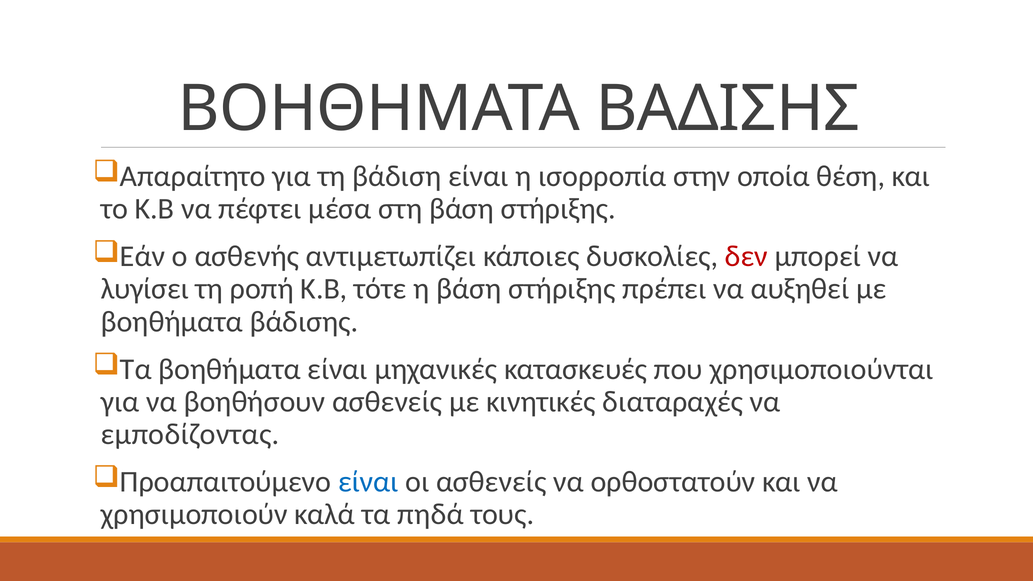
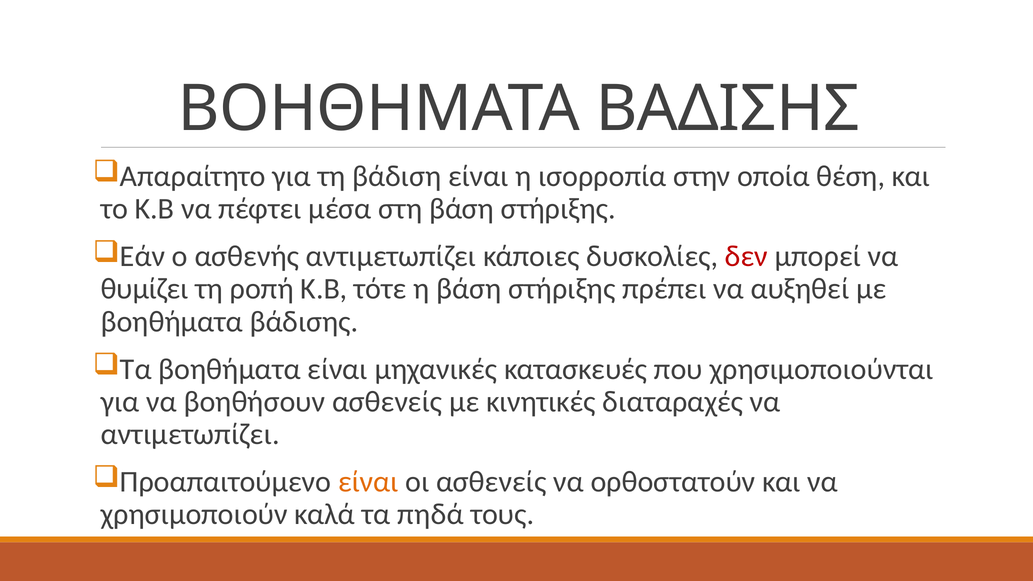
λυγίσει: λυγίσει -> θυμίζει (145, 289)
εμποδίζοντας: εμποδίζοντας -> αντιμετωπίζει (190, 434)
είναι colour: blue -> orange (368, 482)
